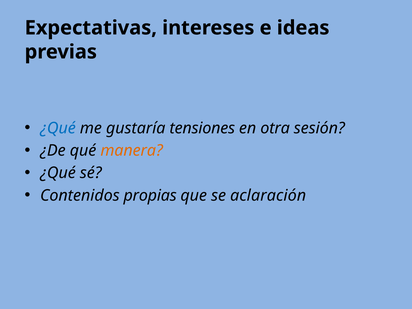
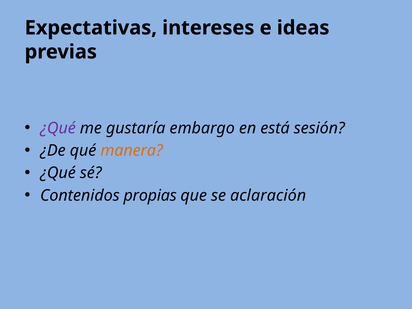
¿Qué colour: blue -> purple (58, 128)
tensiones: tensiones -> embargo (202, 128)
otra: otra -> está (275, 128)
